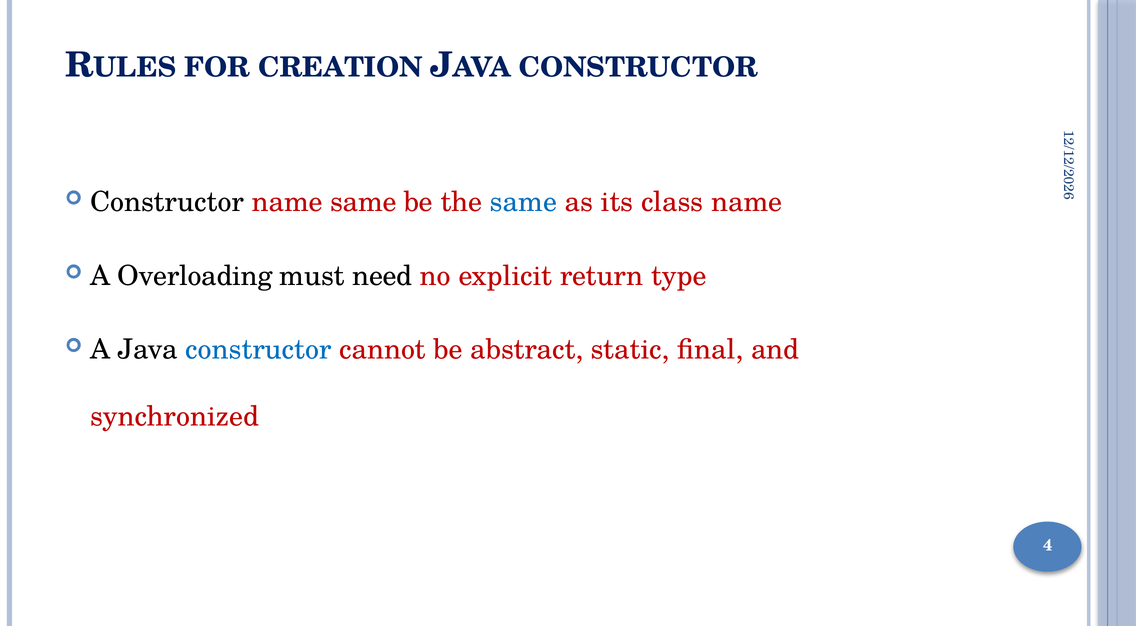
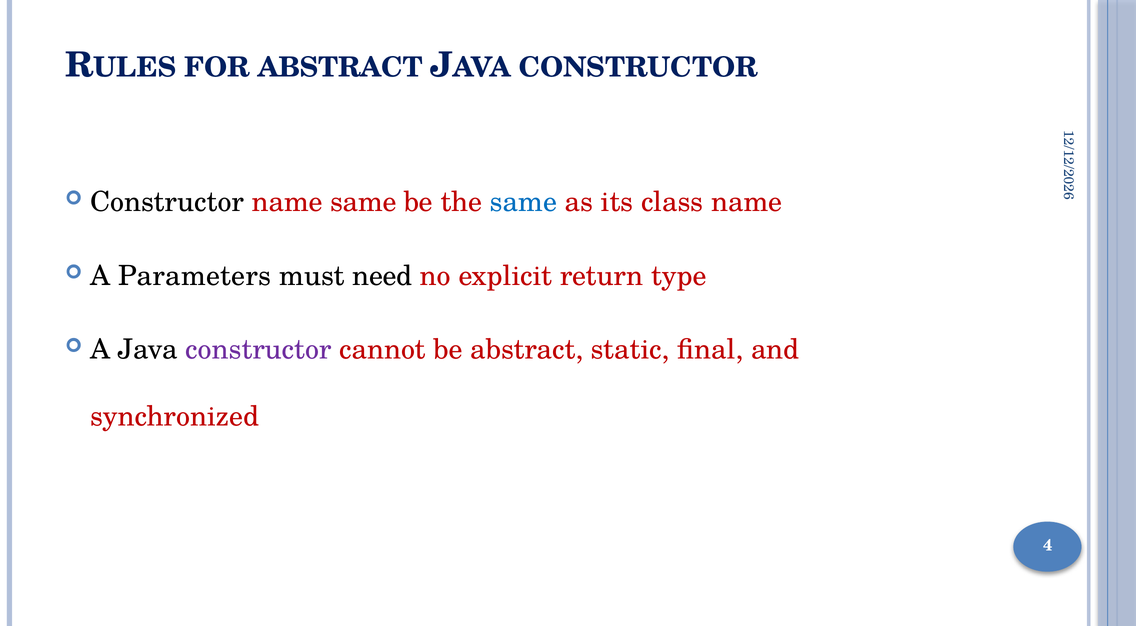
FOR CREATION: CREATION -> ABSTRACT (340, 67)
Overloading: Overloading -> Parameters (195, 276)
constructor colour: blue -> purple (258, 350)
